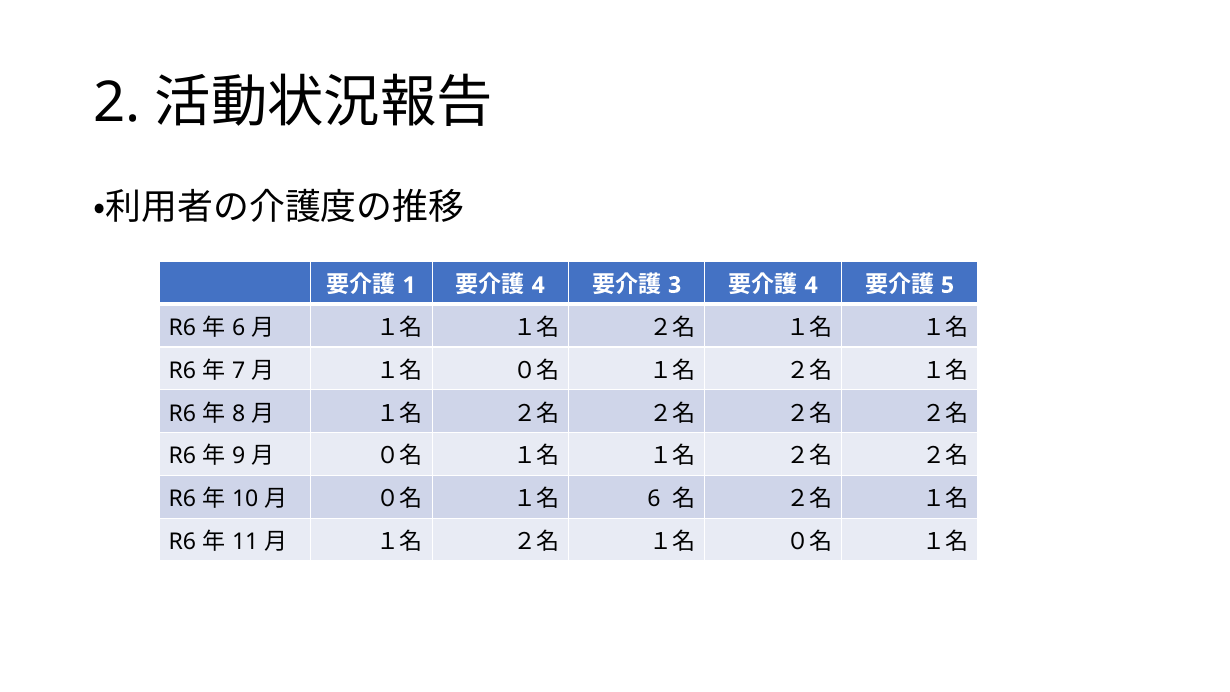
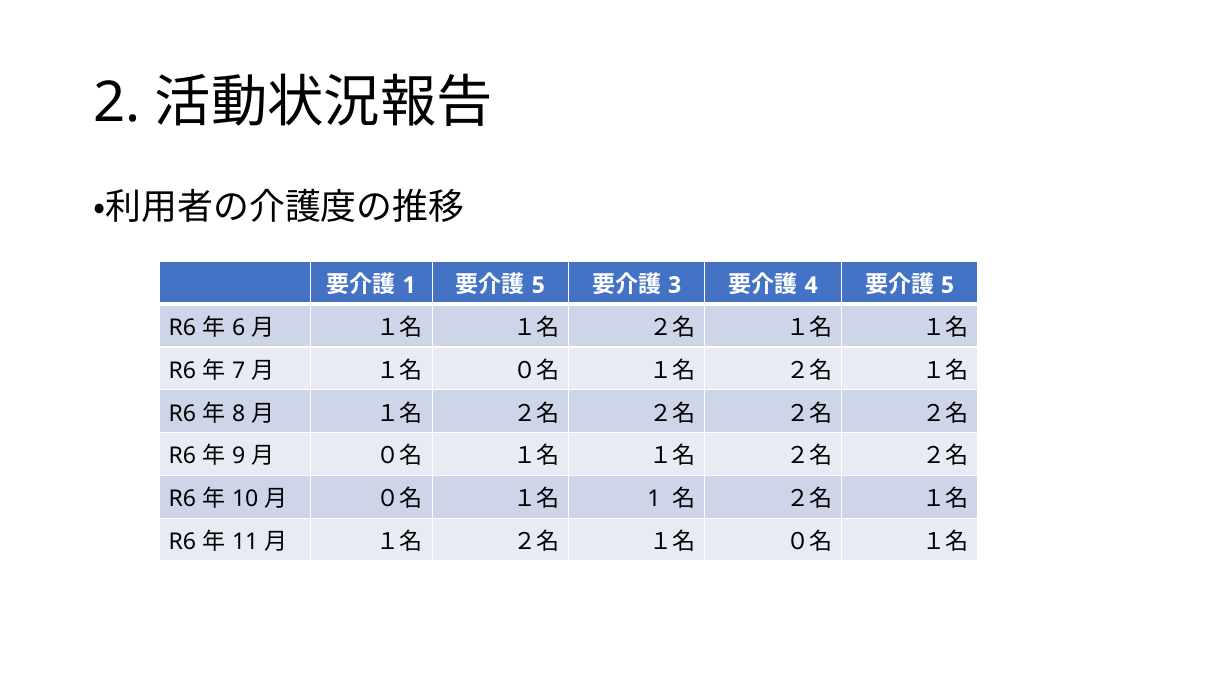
4: 4 -> 5 (538, 285)
6: 6 -> 1 (654, 499)
